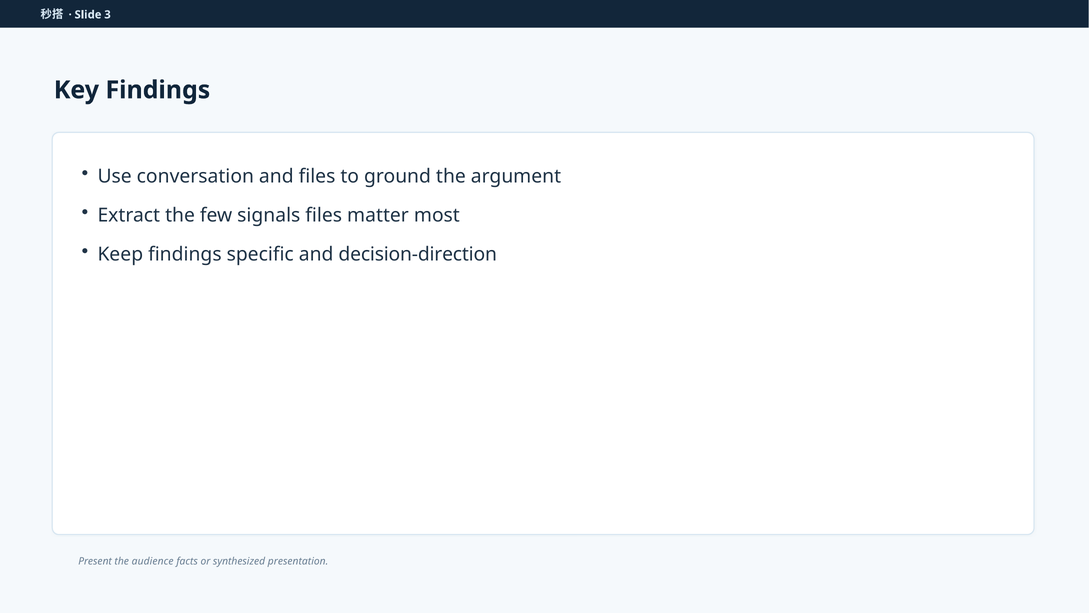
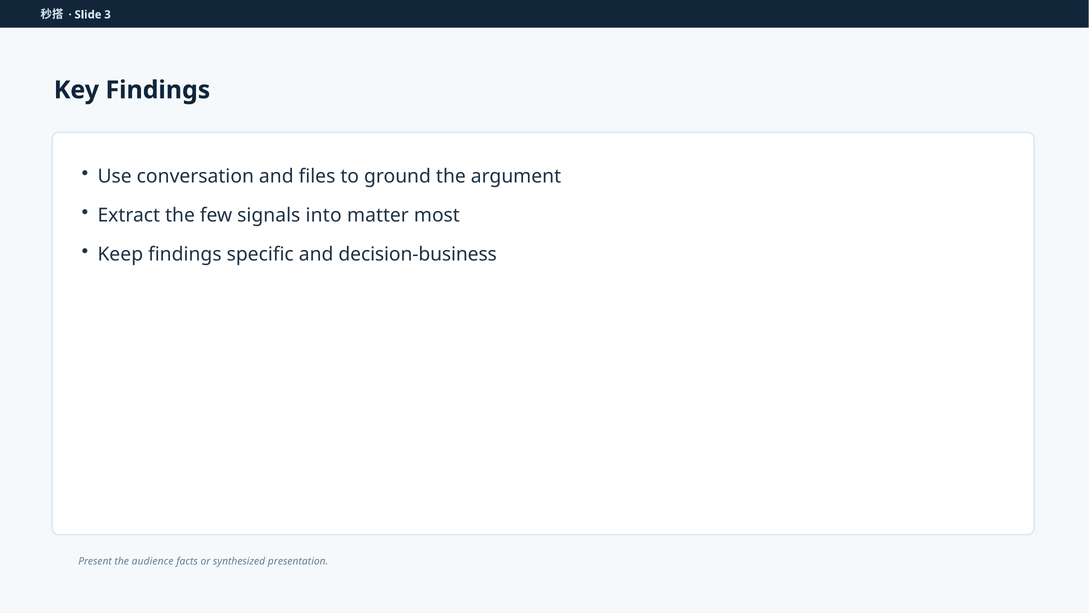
signals files: files -> into (324, 215)
decision-direction: decision-direction -> decision-business (418, 254)
